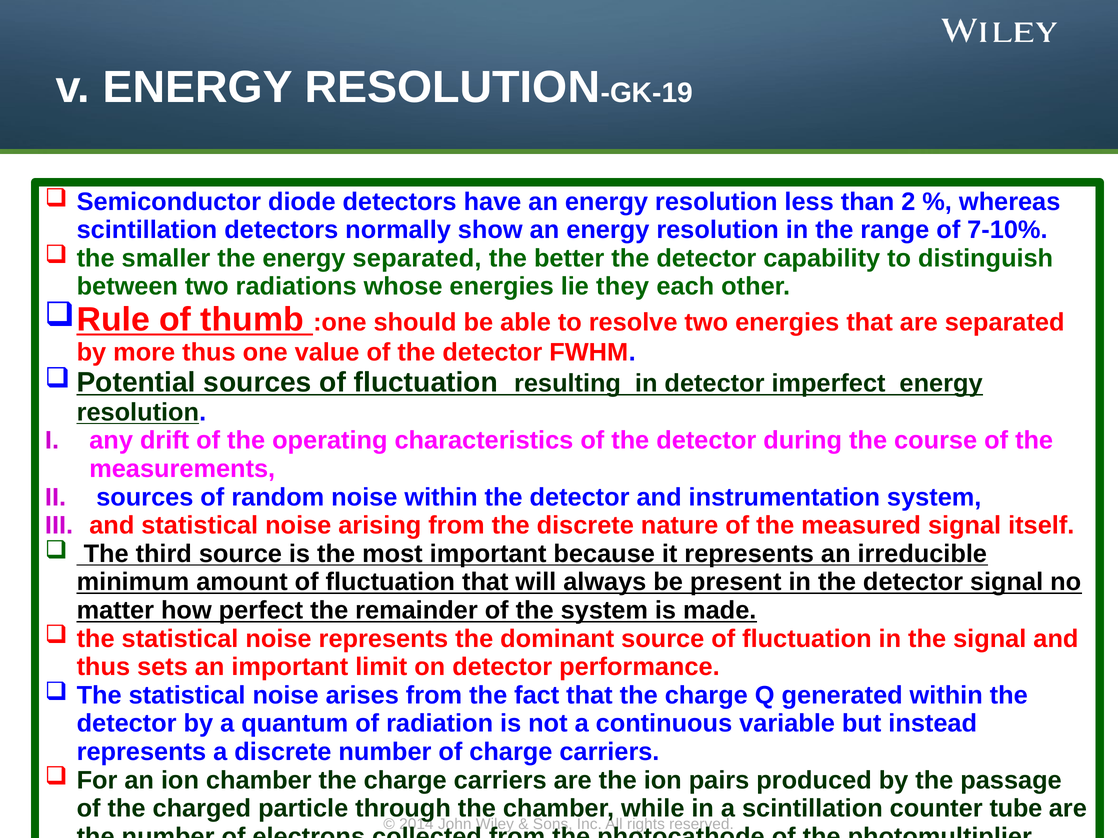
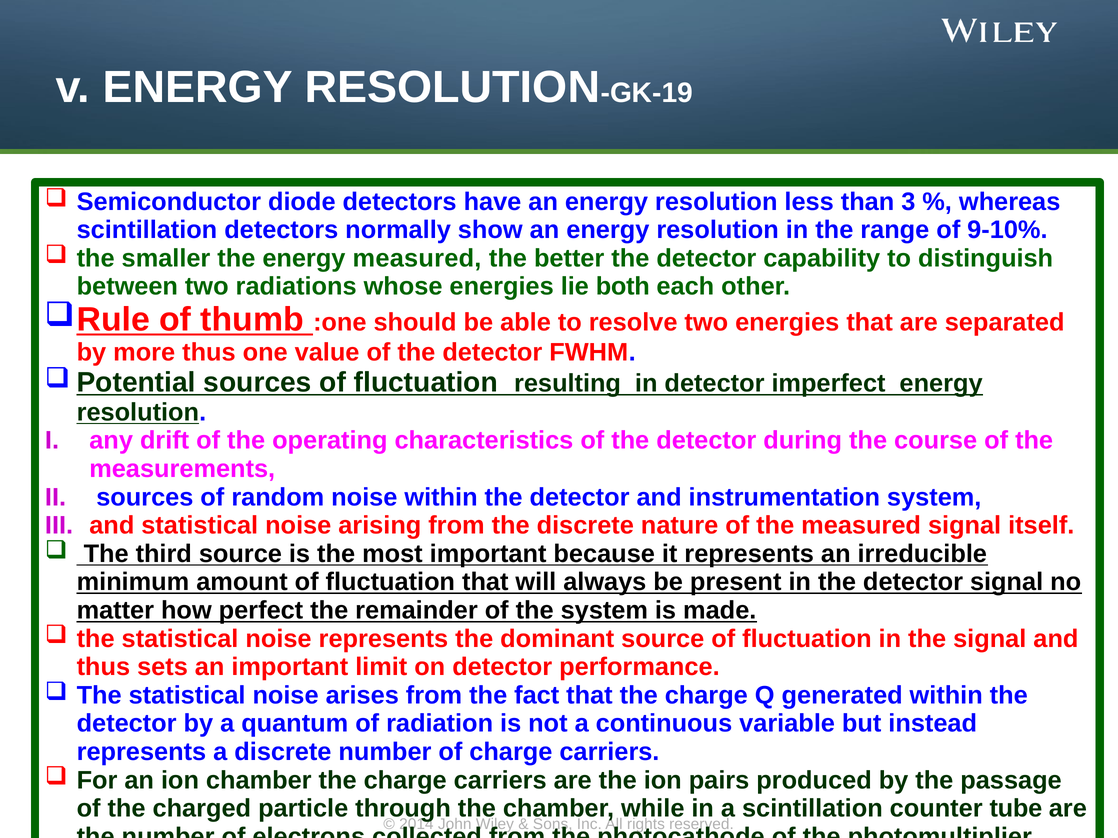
2: 2 -> 3 (908, 202)
7-10%: 7-10% -> 9-10% (1007, 230)
energy separated: separated -> measured (417, 258)
they: they -> both (623, 287)
